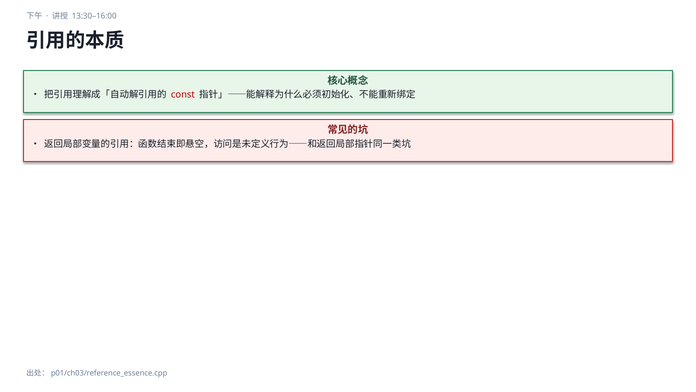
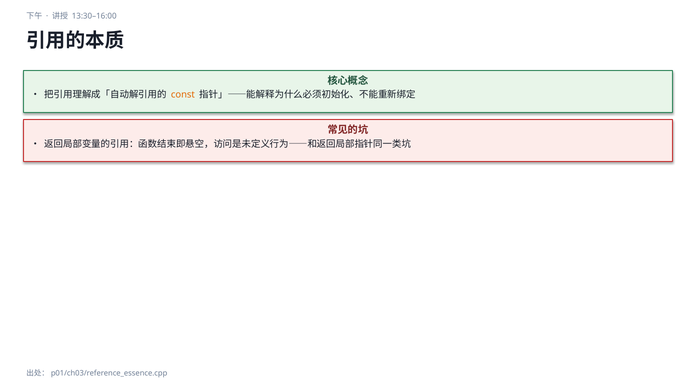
const colour: red -> orange (183, 95)
